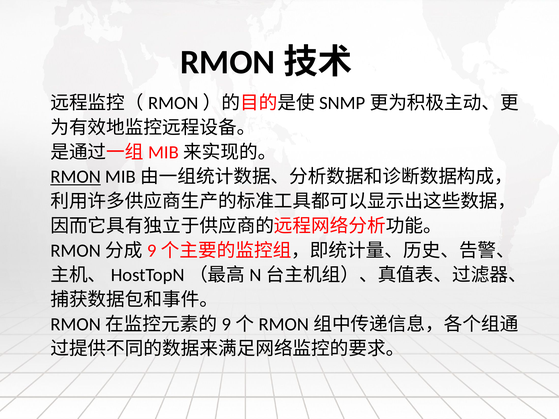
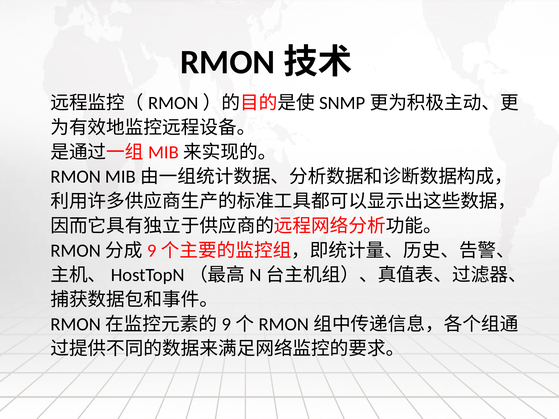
RMON underline: present -> none (76, 177)
